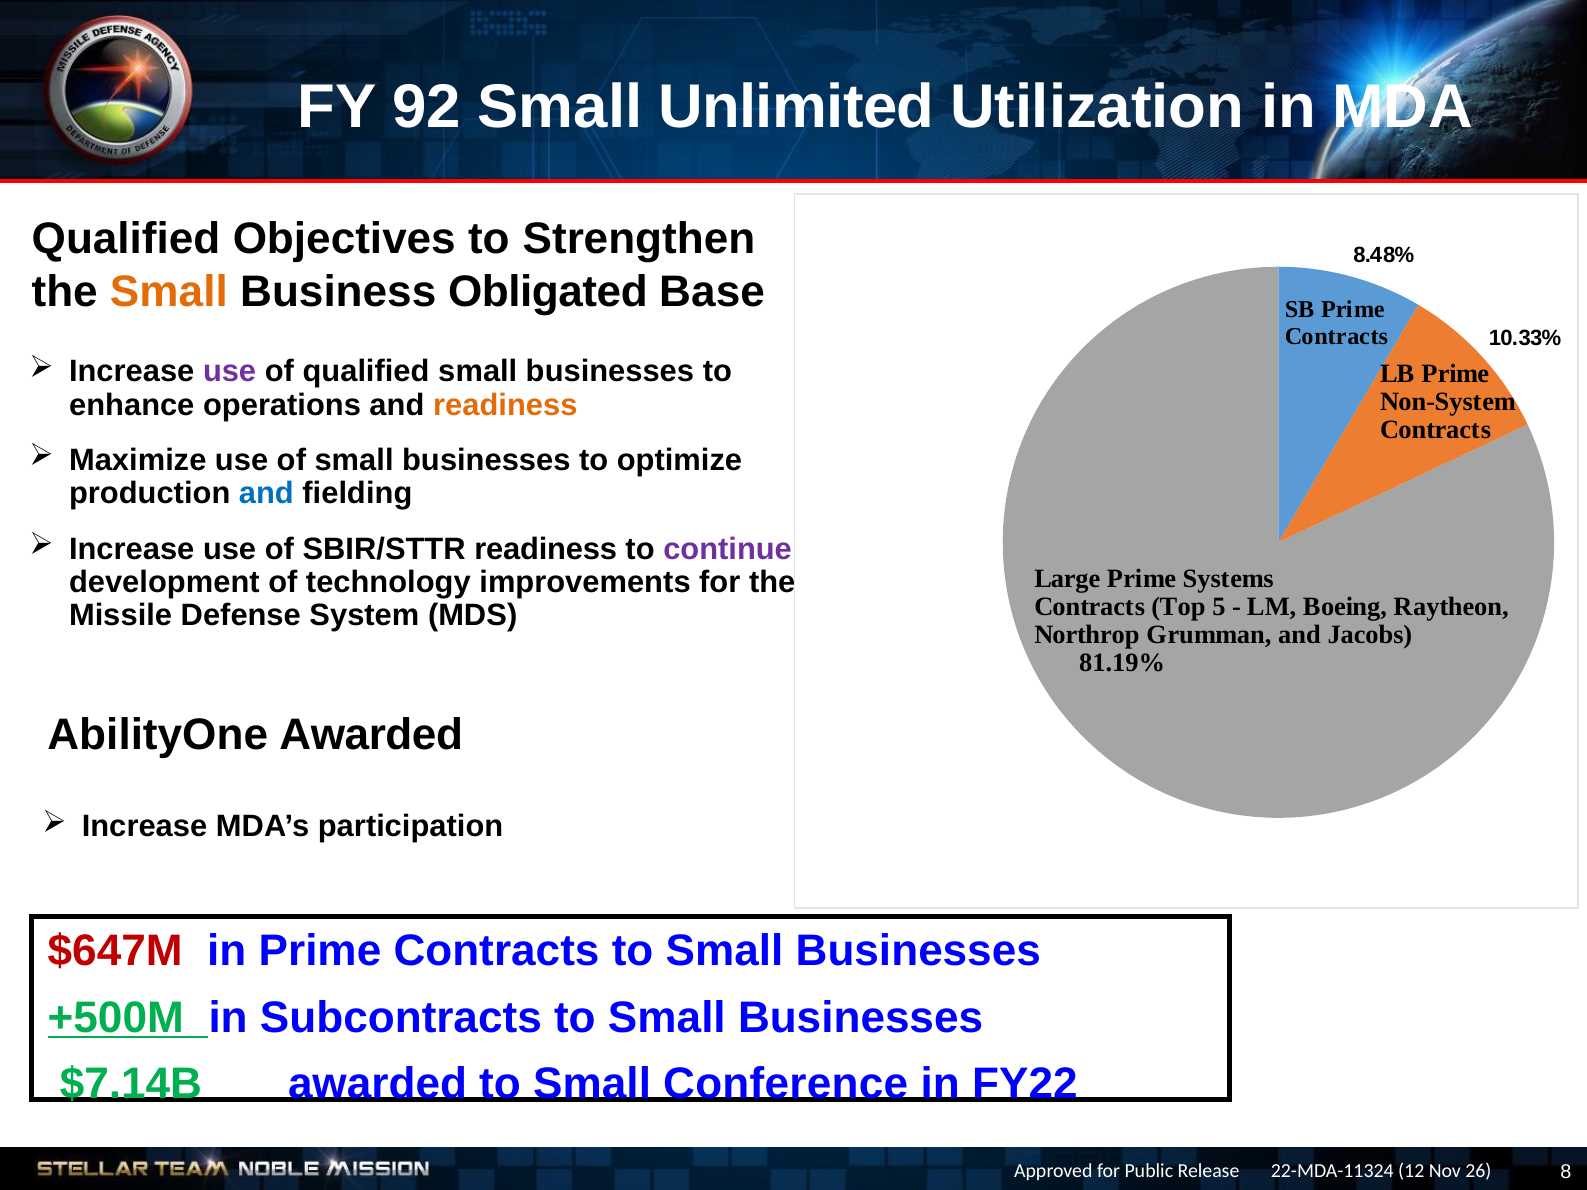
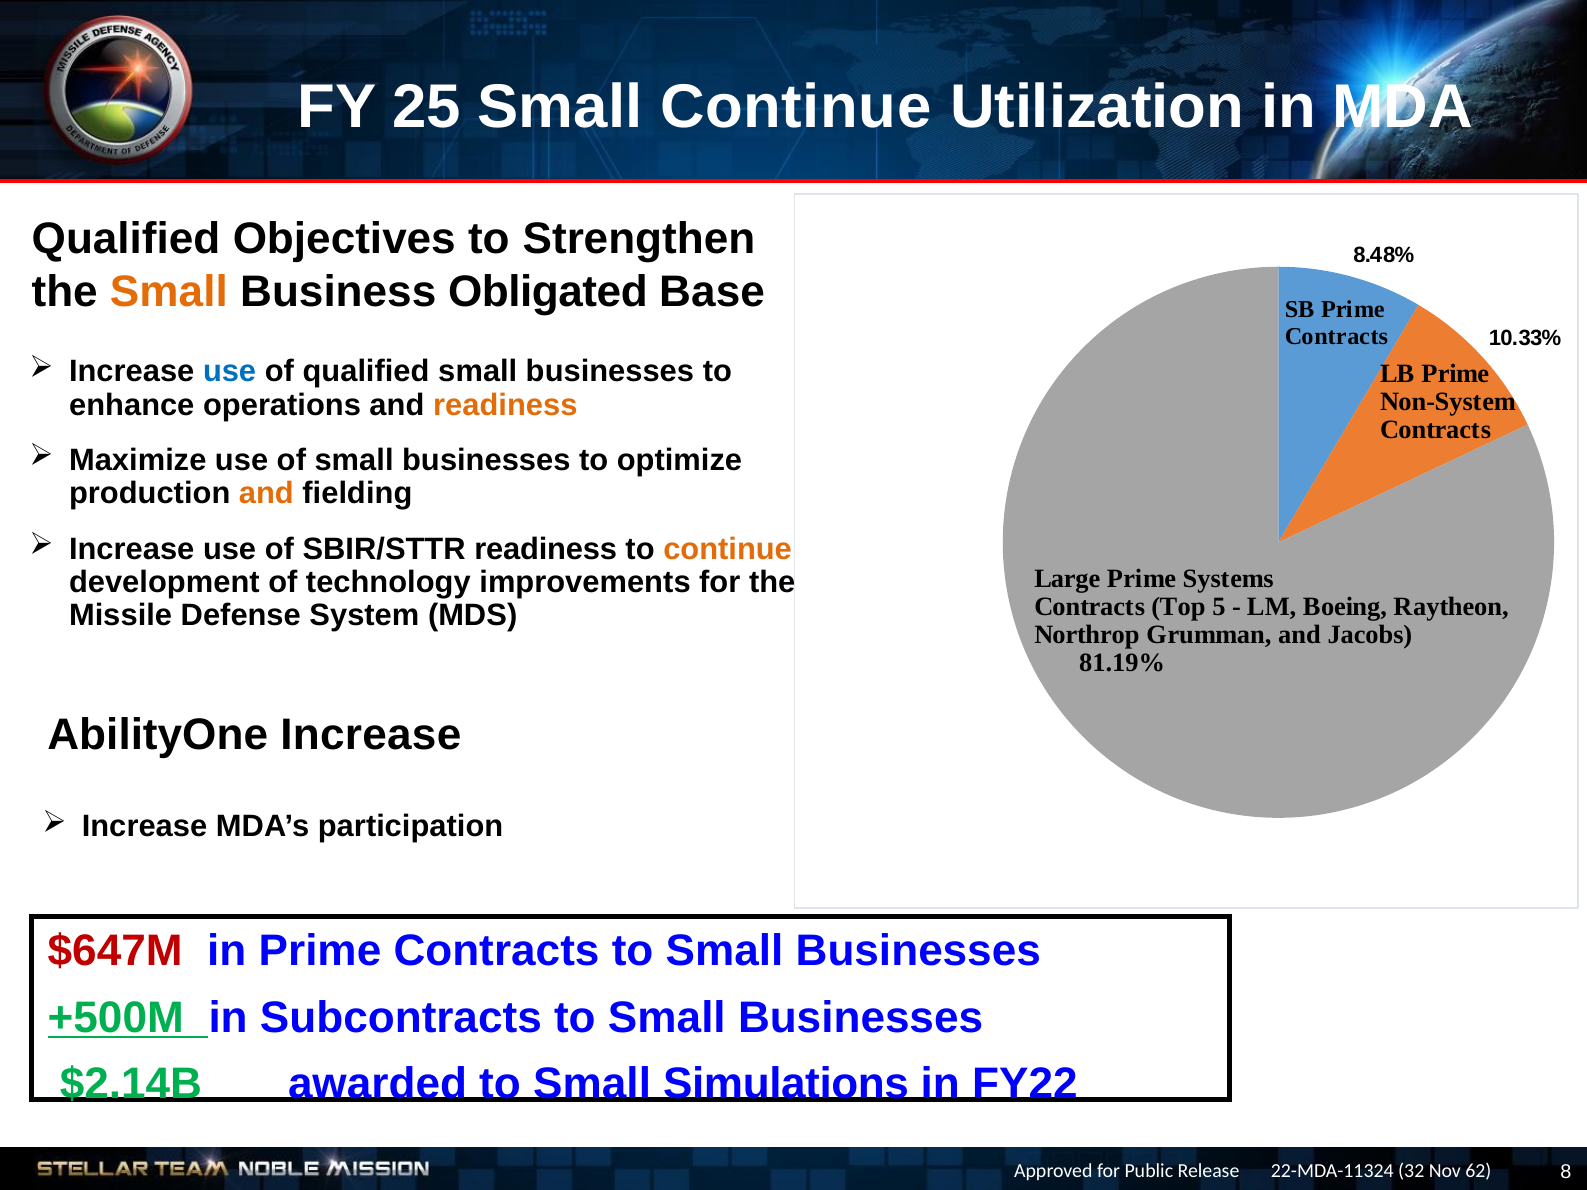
92: 92 -> 25 (427, 108)
Small Unlimited: Unlimited -> Continue (796, 108)
use colour: purple -> blue (230, 372)
and colour: blue -> orange (266, 494)
continue colour: purple -> orange (728, 549)
AbilityOne Awarded: Awarded -> Increase (371, 735)
$7.14B: $7.14B -> $2.14B (131, 1084)
Conference: Conference -> Simulations (786, 1084)
12: 12 -> 32 (1411, 1171)
26: 26 -> 62 (1478, 1171)
